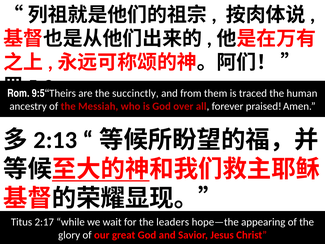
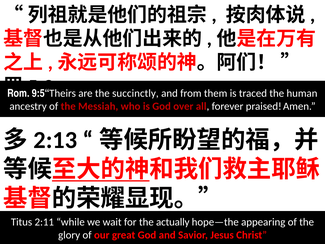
2:17: 2:17 -> 2:11 (44, 222)
leaders: leaders -> actually (173, 222)
